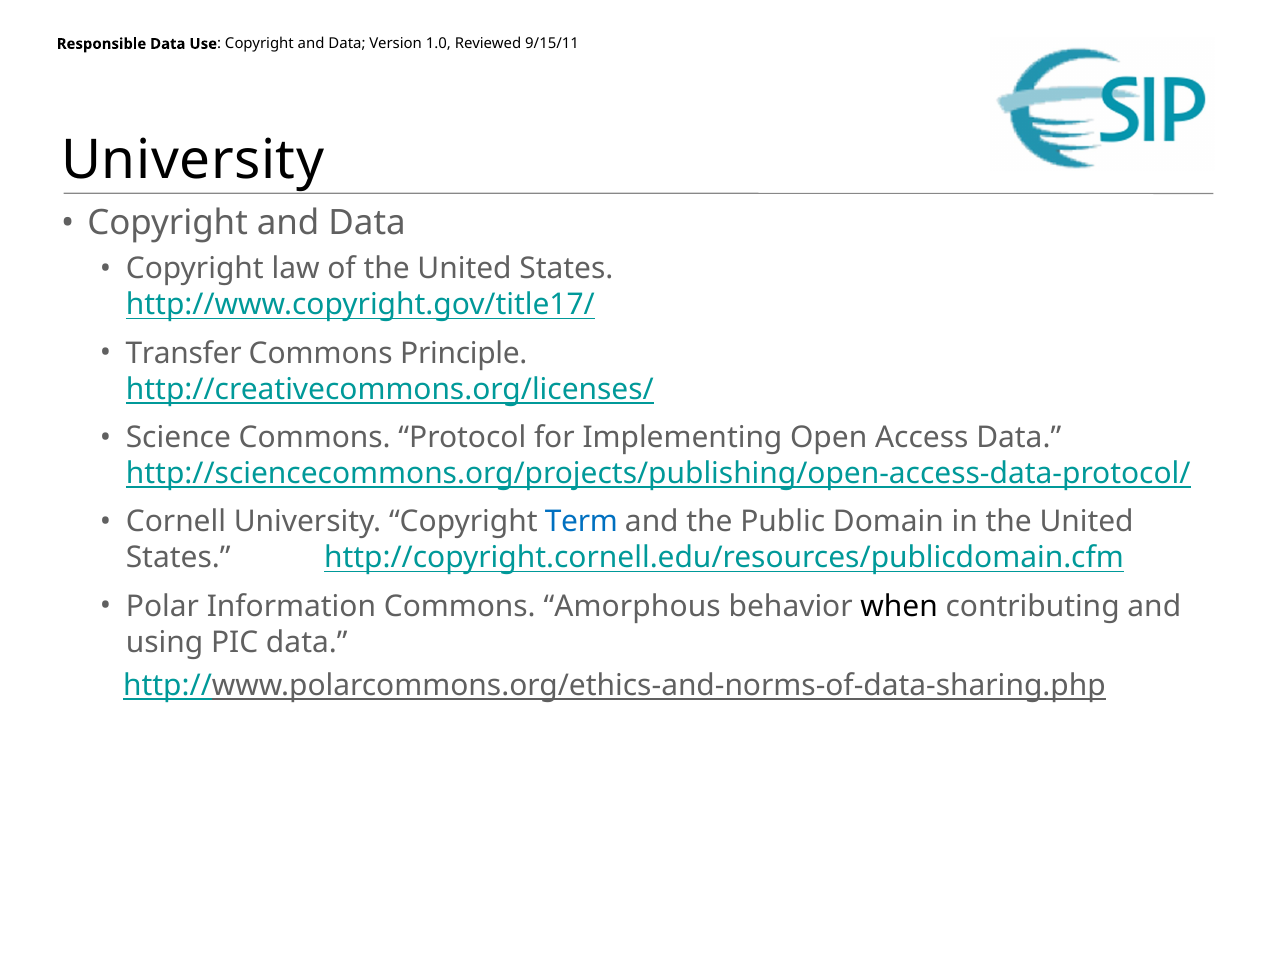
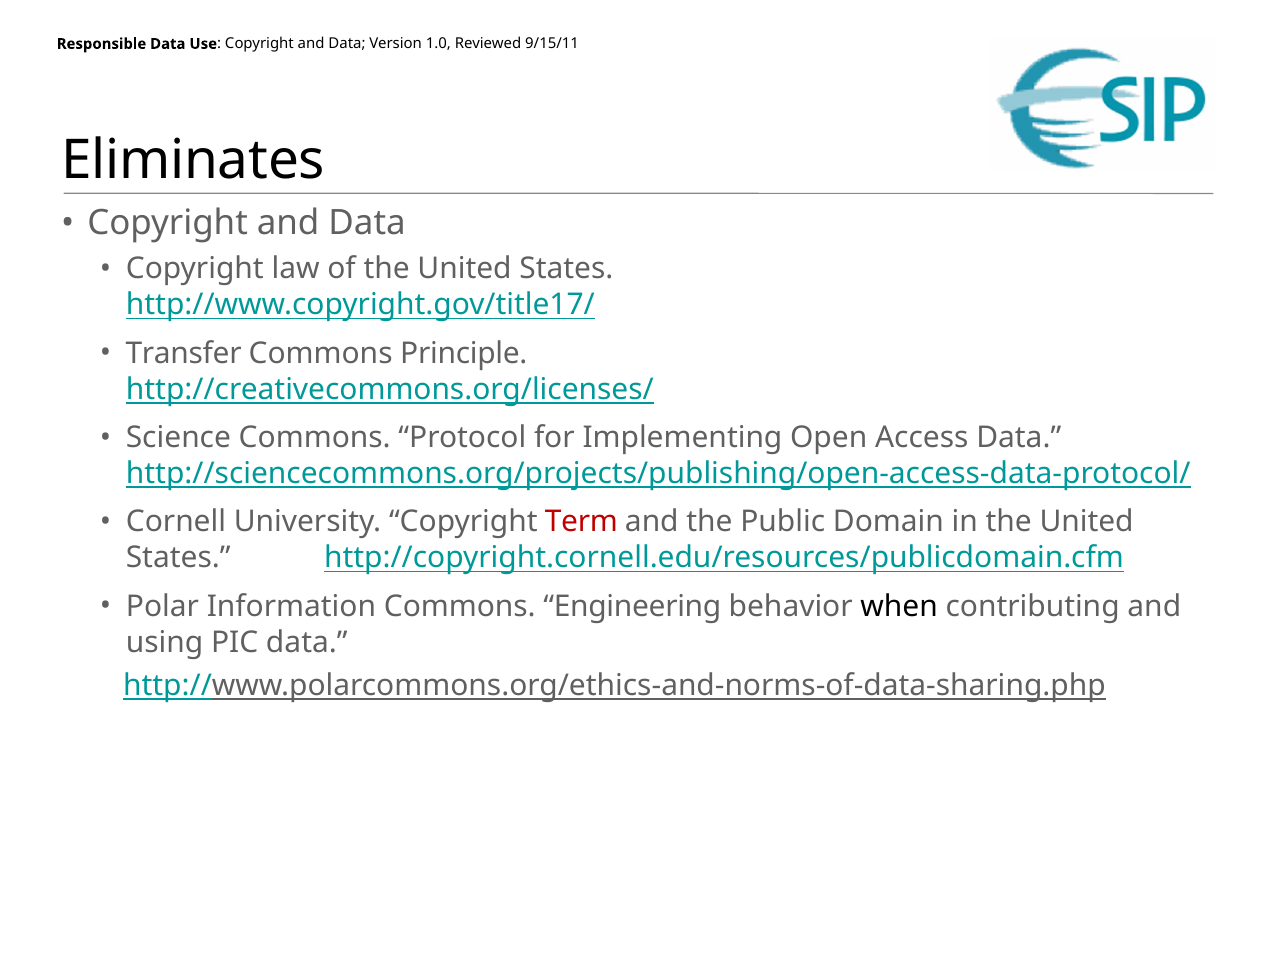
University: University -> Eliminates (193, 160)
Term colour: blue -> red (581, 522)
Amorphous: Amorphous -> Engineering (632, 606)
